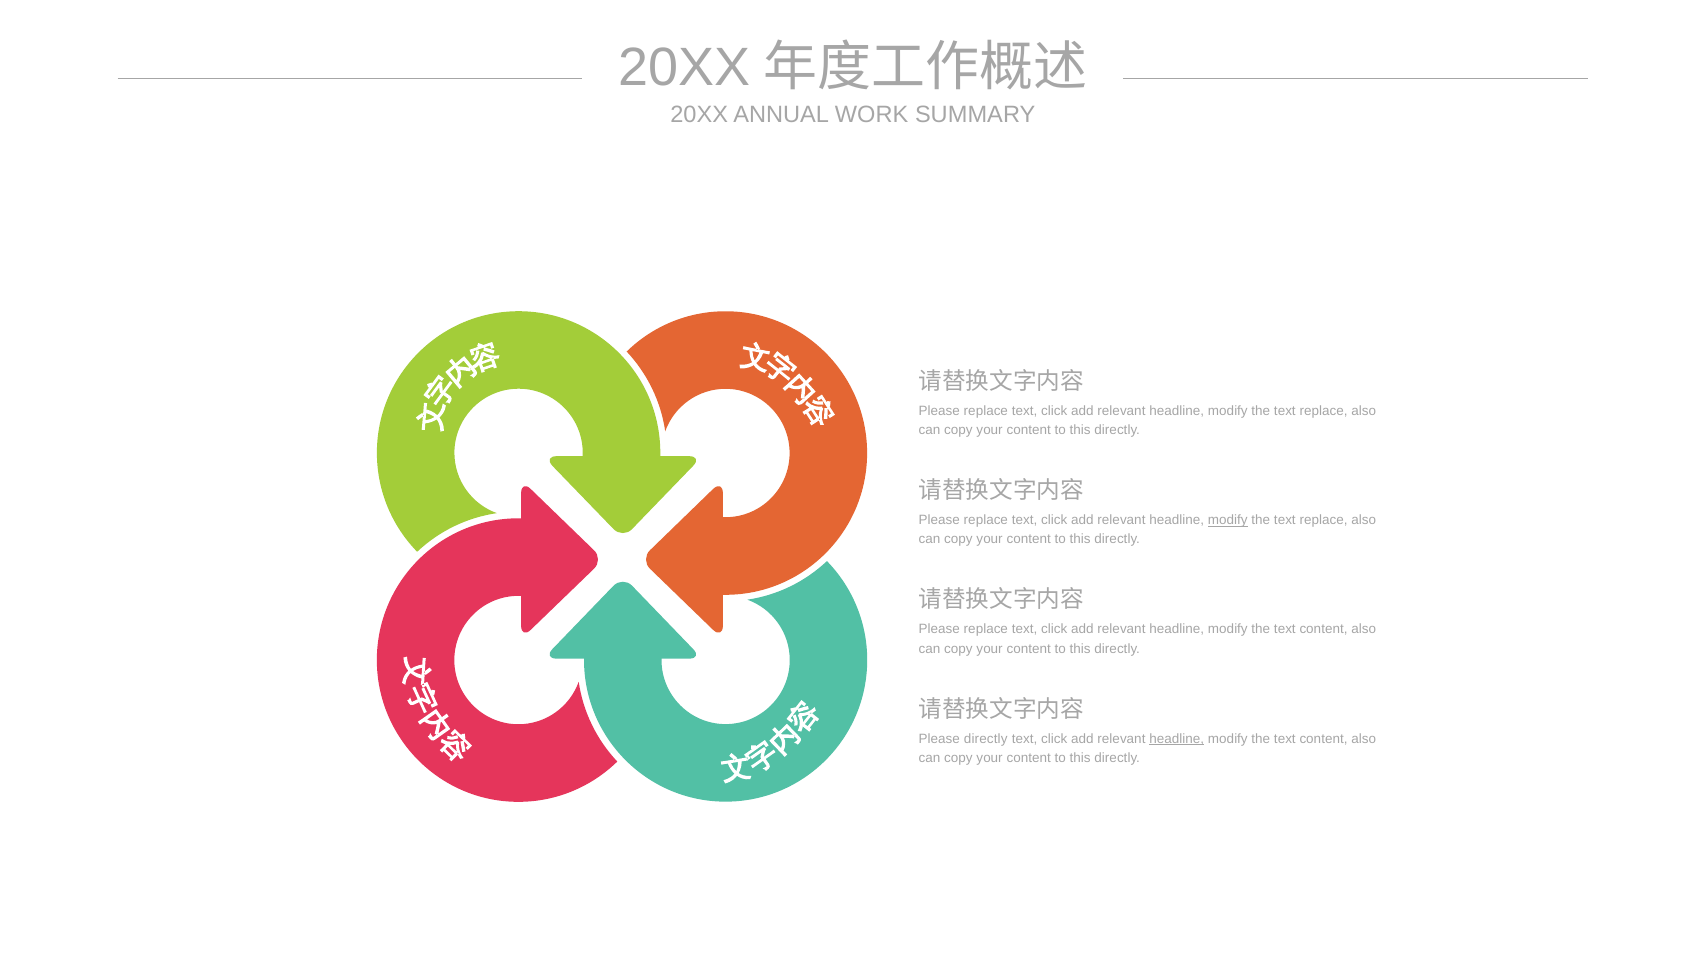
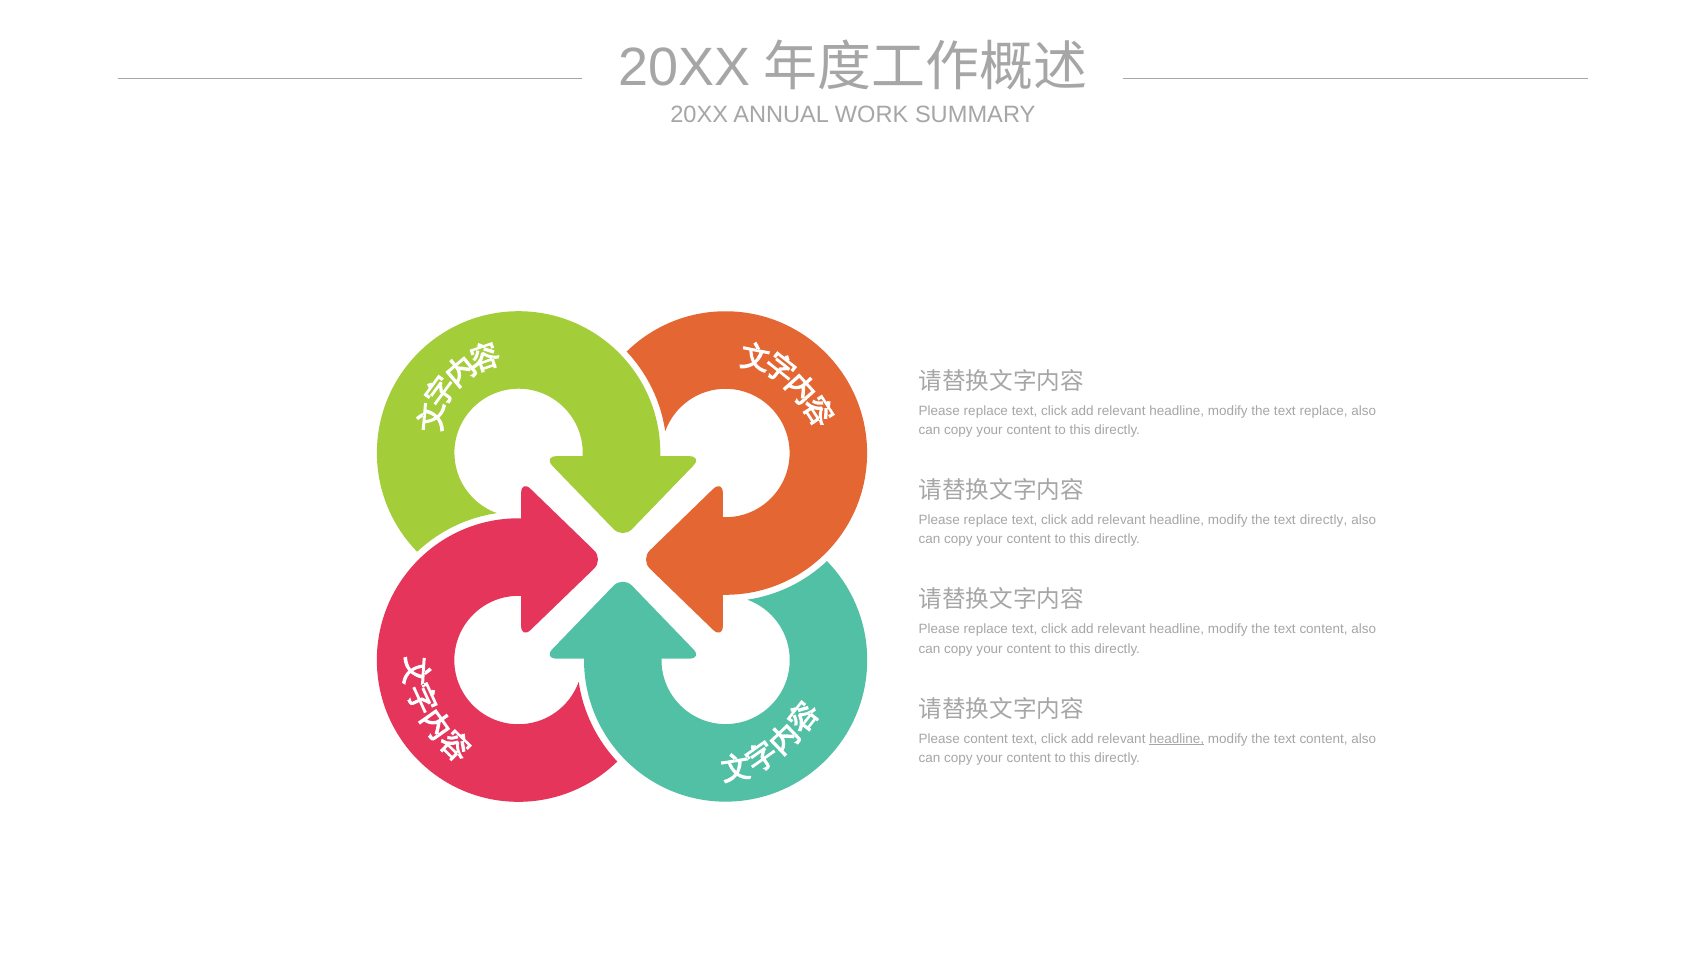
modify underline: present -> none (1228, 520)
replace: replace -> directly (1324, 520)
Please directly: directly -> content (986, 738)
